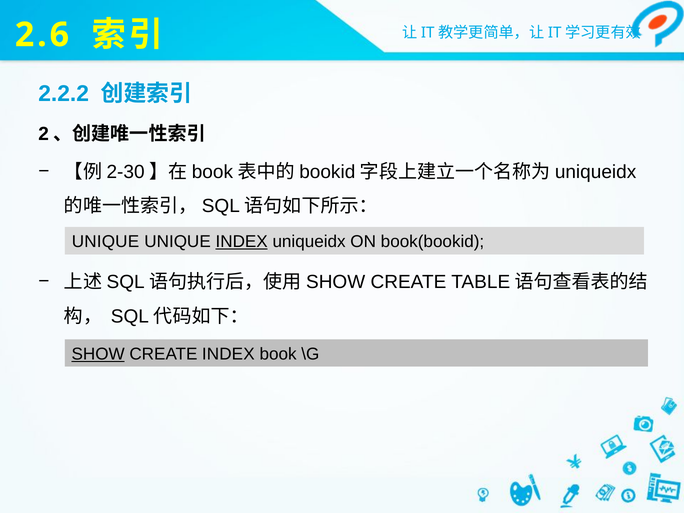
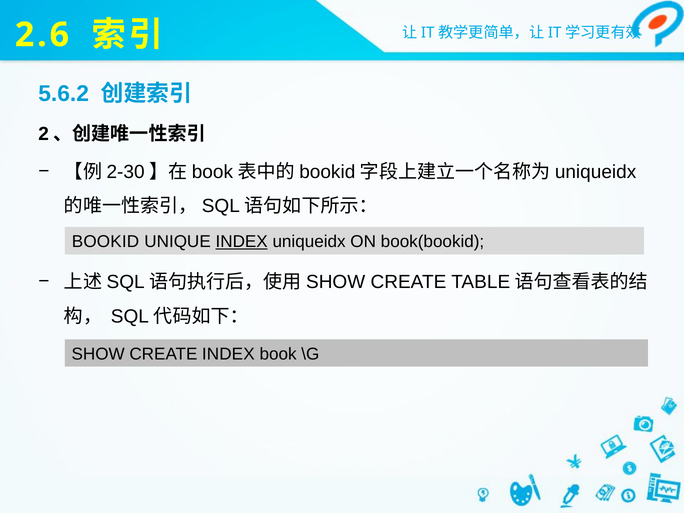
2.2.2: 2.2.2 -> 5.6.2 (64, 94)
UNIQUE: UNIQUE -> BOOKID (105, 242)
SHOW underline: present -> none (98, 354)
